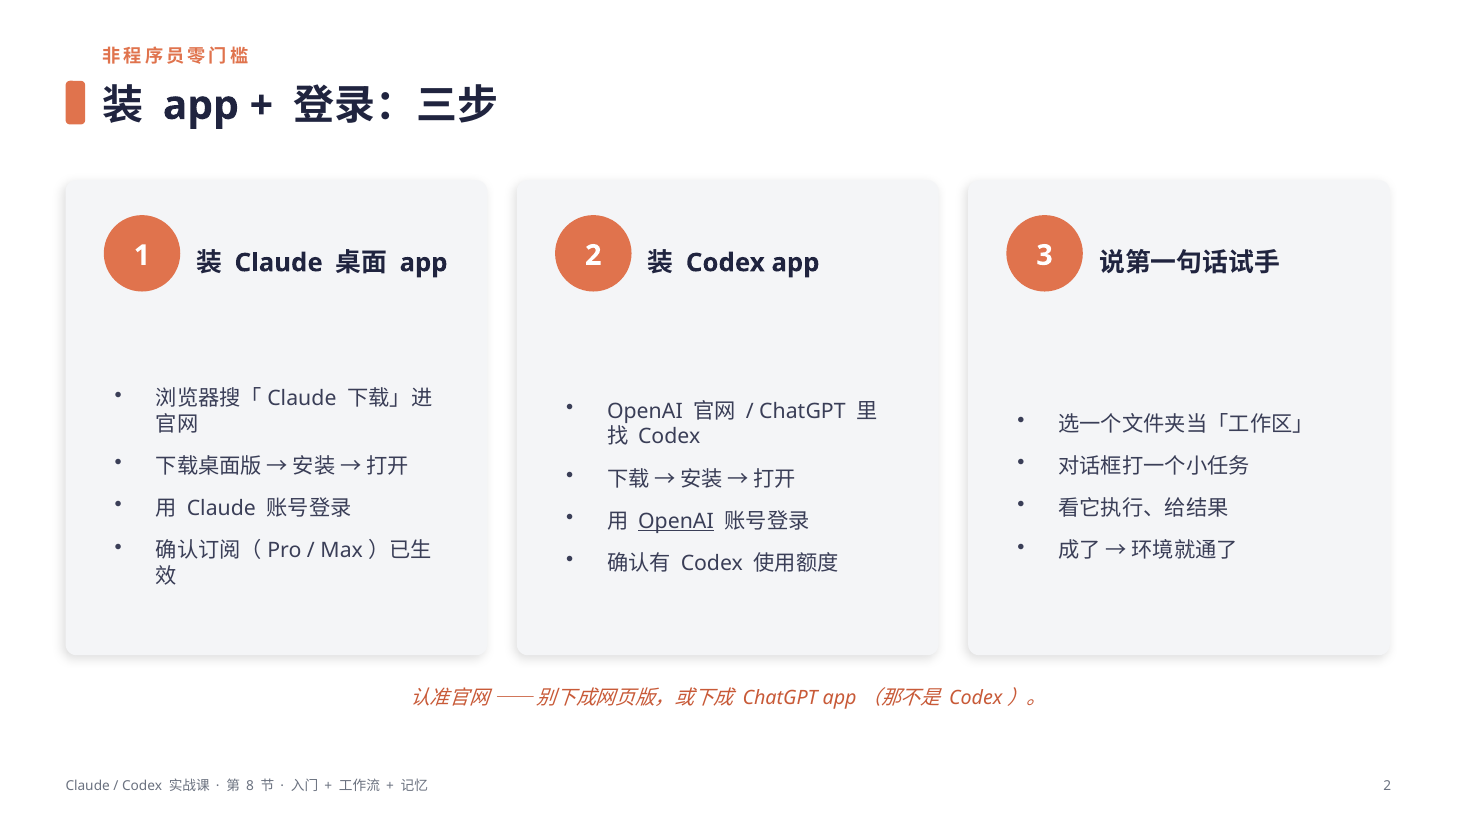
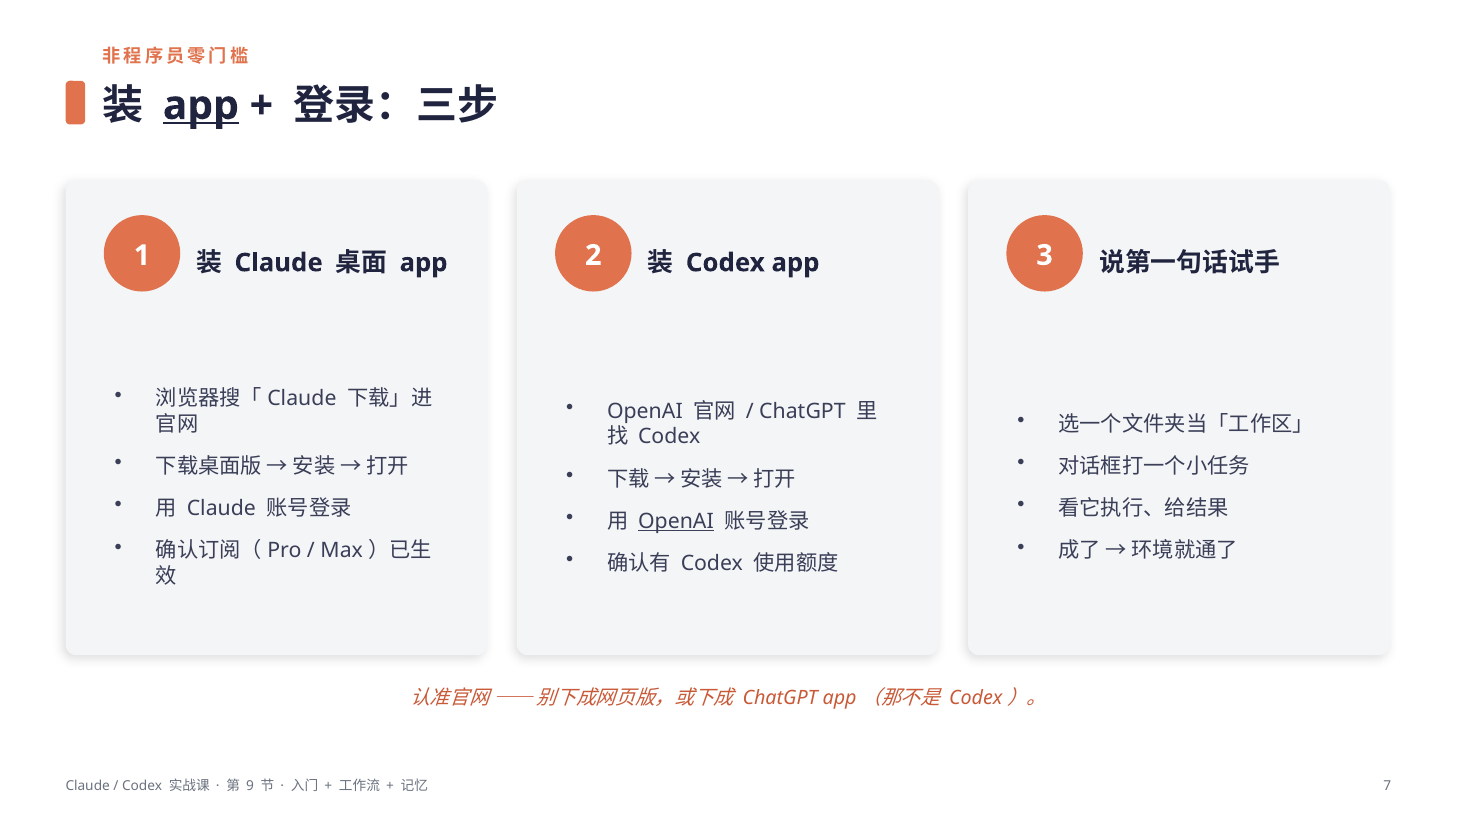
app underline: none -> present (201, 106)
8: 8 -> 9 (250, 787)
2: 2 -> 7 (1387, 787)
